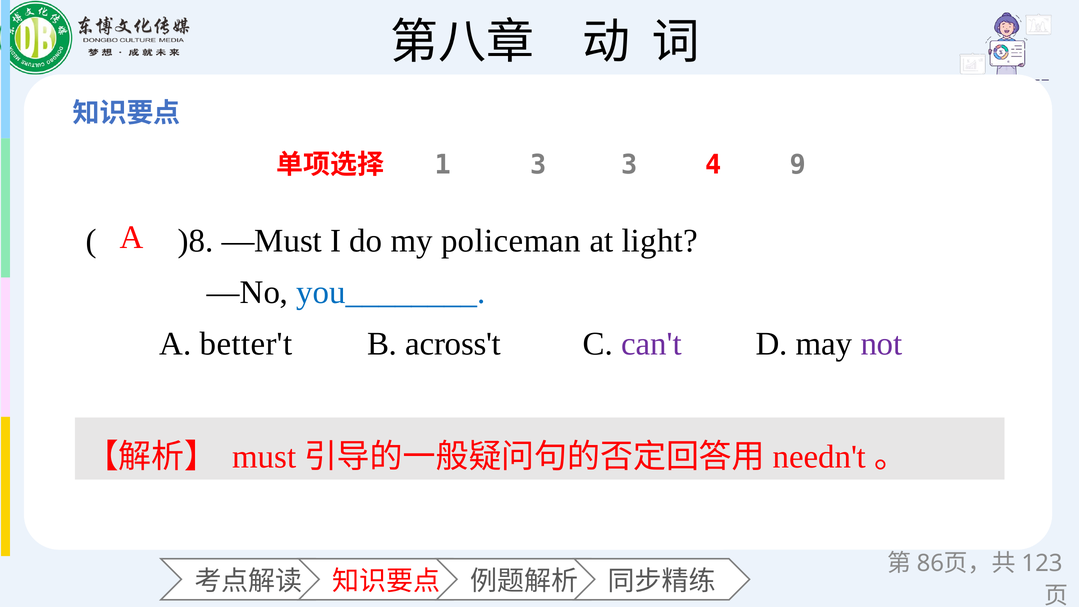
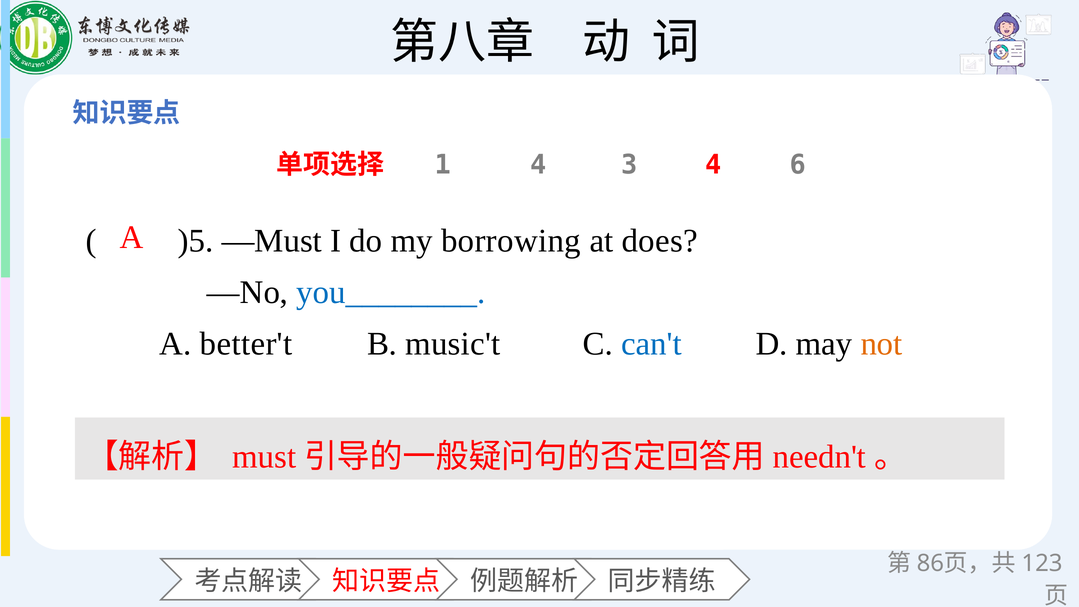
1 3: 3 -> 4 (538, 165)
9: 9 -> 6 (798, 165)
)8: )8 -> )5 (196, 241)
policeman: policeman -> borrowing (511, 241)
light: light -> does (660, 241)
across't: across't -> music't (453, 344)
can't colour: purple -> blue (651, 344)
not colour: purple -> orange (882, 344)
